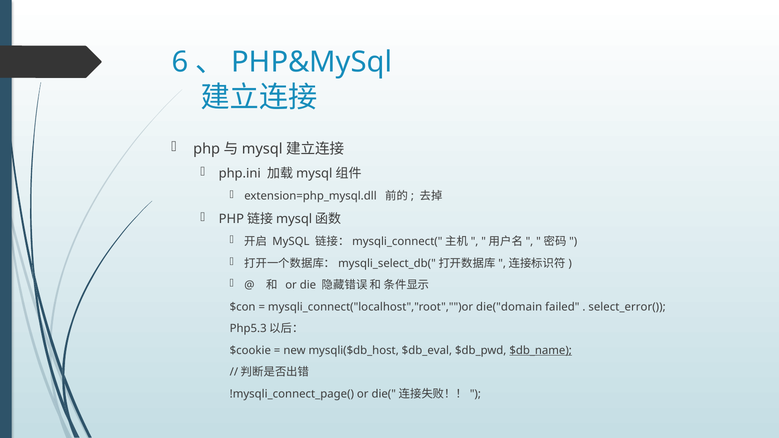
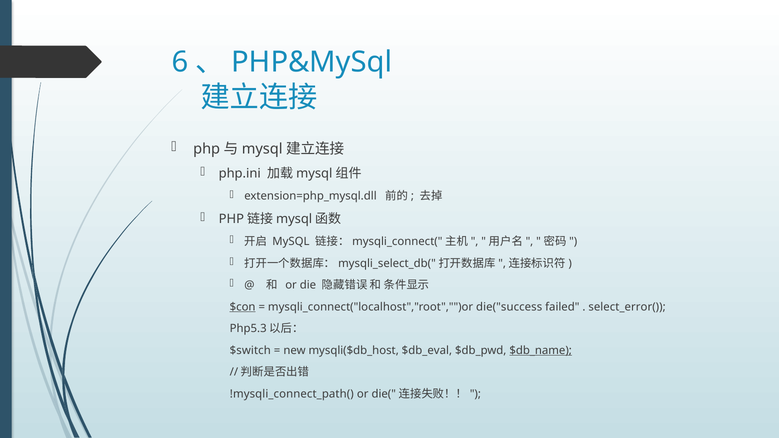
$con underline: none -> present (243, 307)
die("domain: die("domain -> die("success (509, 307)
$cookie: $cookie -> $switch (250, 351)
!mysqli_connect_page(: !mysqli_connect_page( -> !mysqli_connect_path( (292, 394)
